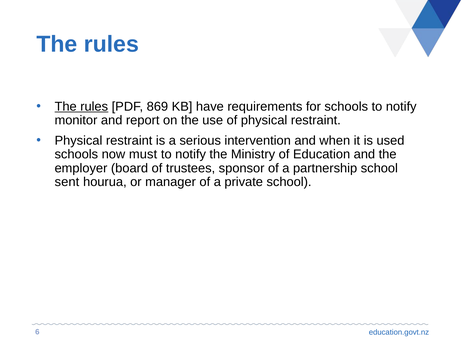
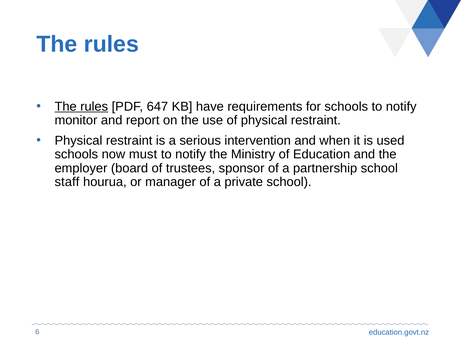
869: 869 -> 647 (157, 107)
sent: sent -> staff (67, 182)
